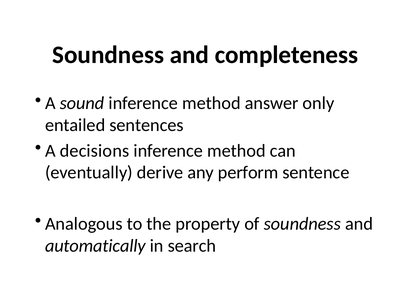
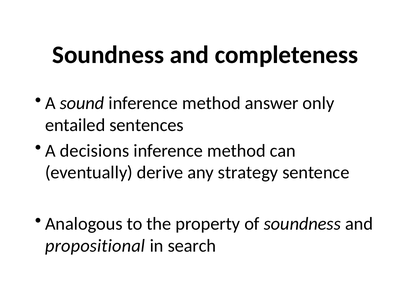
perform: perform -> strategy (248, 173)
automatically: automatically -> propositional (95, 246)
